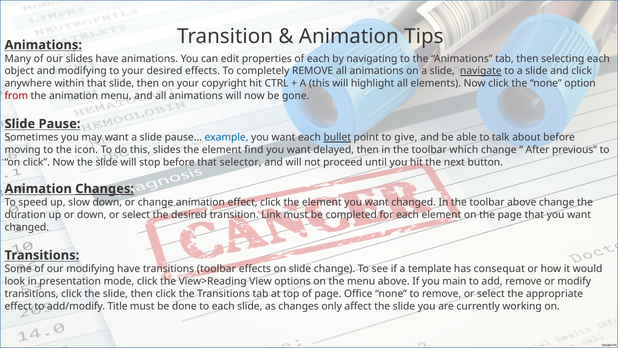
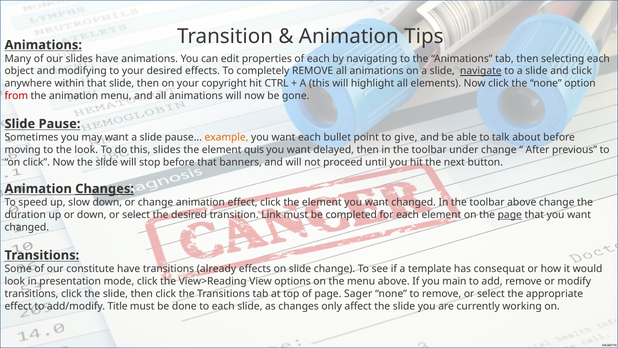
example colour: blue -> orange (227, 137)
bullet underline: present -> none (337, 137)
the icon: icon -> look (86, 150)
find: find -> quis (254, 150)
which: which -> under (464, 150)
selector: selector -> banners (241, 162)
page underline: none -> present (510, 215)
our modifying: modifying -> constitute (90, 269)
transitions toolbar: toolbar -> already (216, 269)
Office: Office -> Sager (358, 293)
